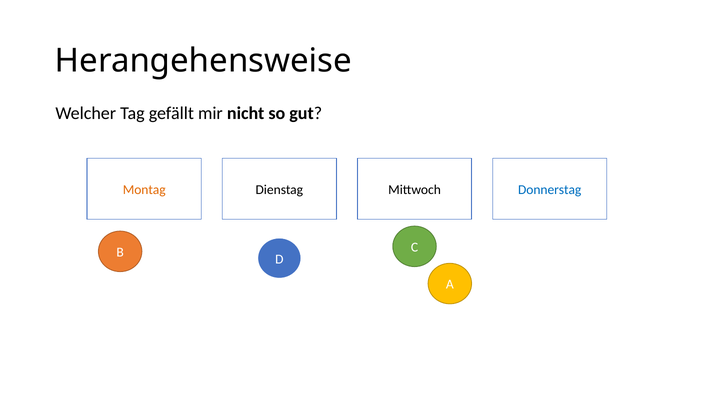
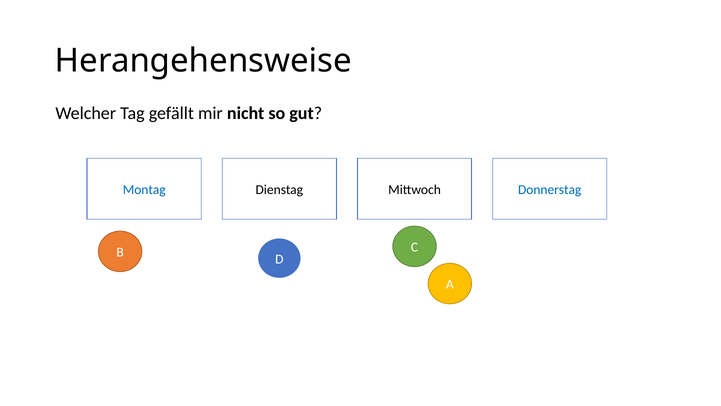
Montag colour: orange -> blue (144, 189)
